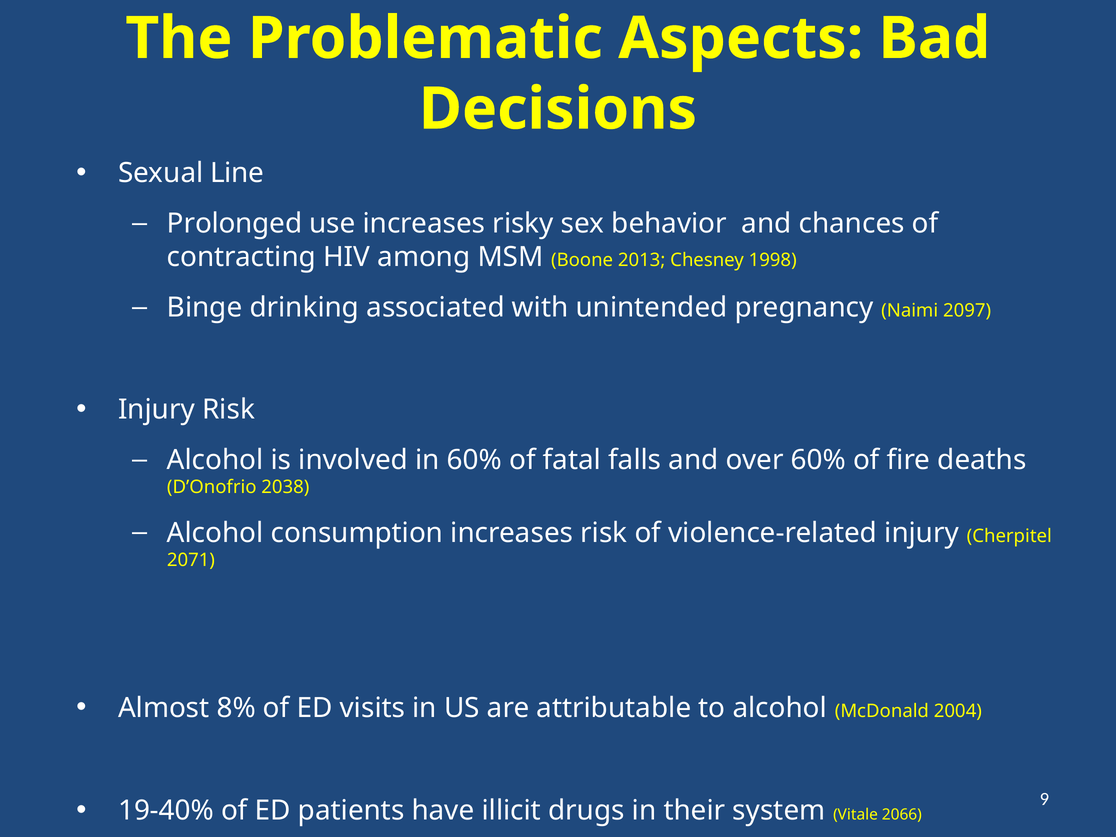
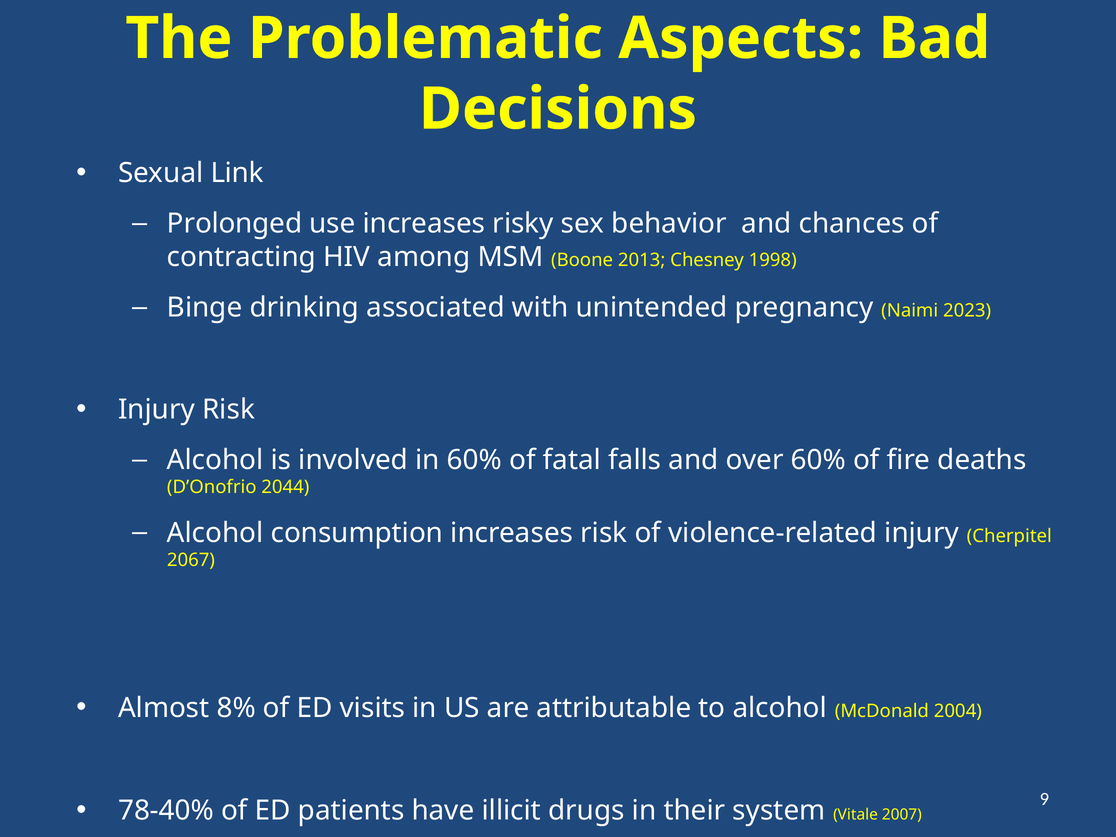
Line: Line -> Link (237, 173)
2097: 2097 -> 2023 (967, 311)
2038: 2038 -> 2044 (285, 487)
2071: 2071 -> 2067 (191, 560)
19-40%: 19-40% -> 78-40% (166, 811)
2066: 2066 -> 2007 (902, 815)
